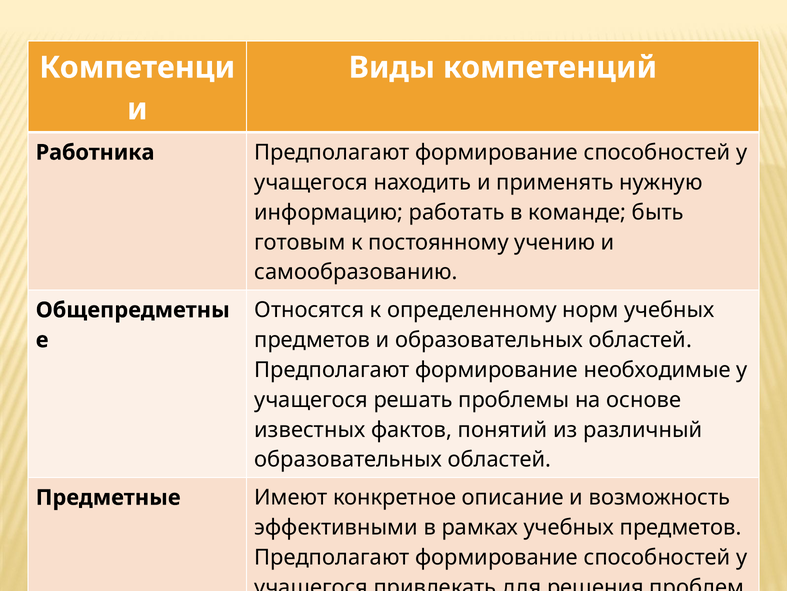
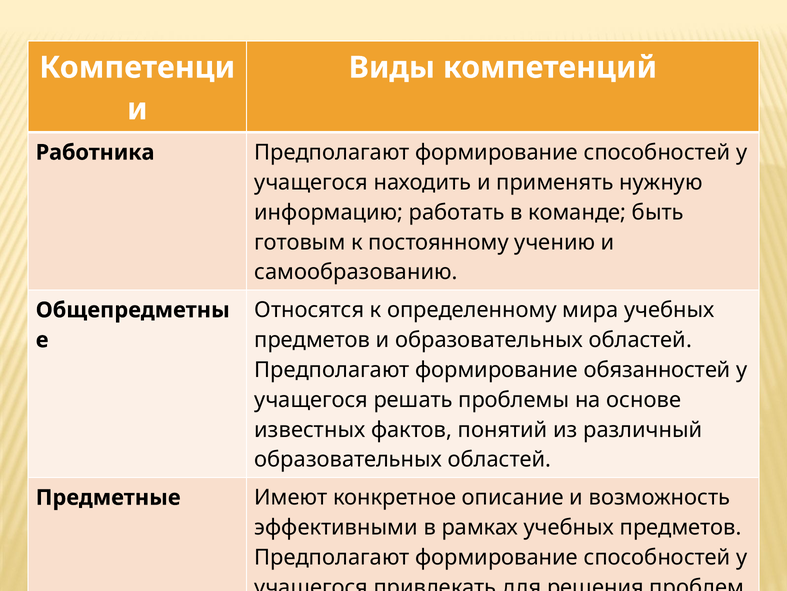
норм: норм -> мира (590, 310)
необходимые: необходимые -> обязанностей (657, 369)
